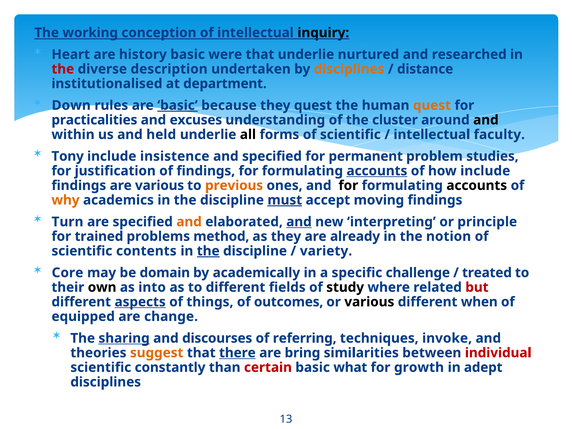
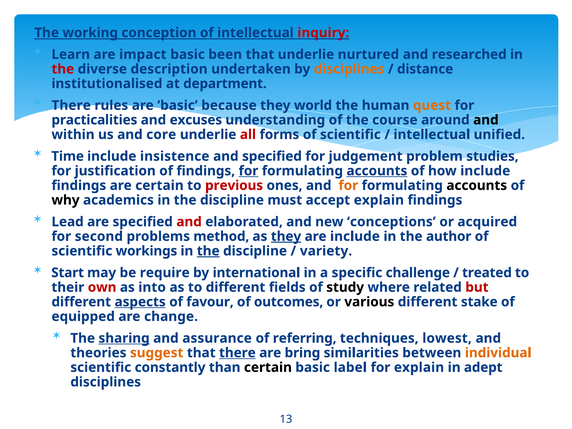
inquiry colour: black -> red (323, 33)
Heart: Heart -> Learn (71, 54)
history: history -> impact (143, 54)
were: were -> been (225, 54)
Down: Down -> There (71, 105)
basic underline: present -> none (177, 105)
they quest: quest -> world (313, 105)
cluster: cluster -> course (395, 120)
held: held -> core (161, 135)
all colour: black -> red (248, 135)
faculty: faculty -> unified (499, 135)
Tony: Tony -> Time (68, 156)
permanent: permanent -> judgement (366, 156)
for underline: none -> present (248, 171)
are various: various -> certain (159, 185)
previous colour: orange -> red (234, 185)
for colour: black -> orange (348, 185)
why colour: orange -> black (66, 200)
must underline: present -> none (285, 200)
accept moving: moving -> explain (379, 200)
Turn: Turn -> Lead (68, 222)
and colour: orange -> red (189, 222)
and underline: present -> none (299, 222)
interpreting: interpreting -> conceptions (391, 222)
principle: principle -> acquired (487, 222)
trained: trained -> second (99, 236)
they underline: none -> present (286, 236)
are already: already -> include (355, 236)
notion: notion -> author (449, 236)
contents: contents -> workings (146, 251)
Core: Core -> Start (68, 273)
domain: domain -> require (165, 273)
academically: academically -> international (256, 273)
own colour: black -> red (102, 287)
things: things -> favour (210, 302)
when: when -> stake (479, 302)
discourses: discourses -> assurance (217, 338)
invoke: invoke -> lowest (447, 338)
individual colour: red -> orange (498, 353)
certain colour: red -> black (268, 367)
what: what -> label (350, 367)
for growth: growth -> explain (419, 367)
